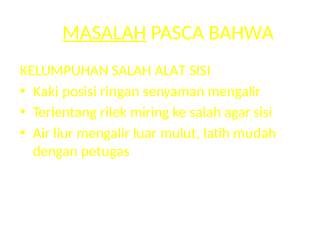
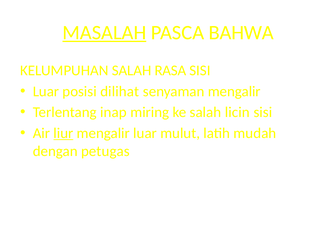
ALAT: ALAT -> RASA (170, 70)
Kaki: Kaki -> Luar (46, 91)
ringan: ringan -> dilihat (120, 91)
rilek: rilek -> inap (113, 112)
agar: agar -> licin (237, 112)
liur underline: none -> present (63, 133)
